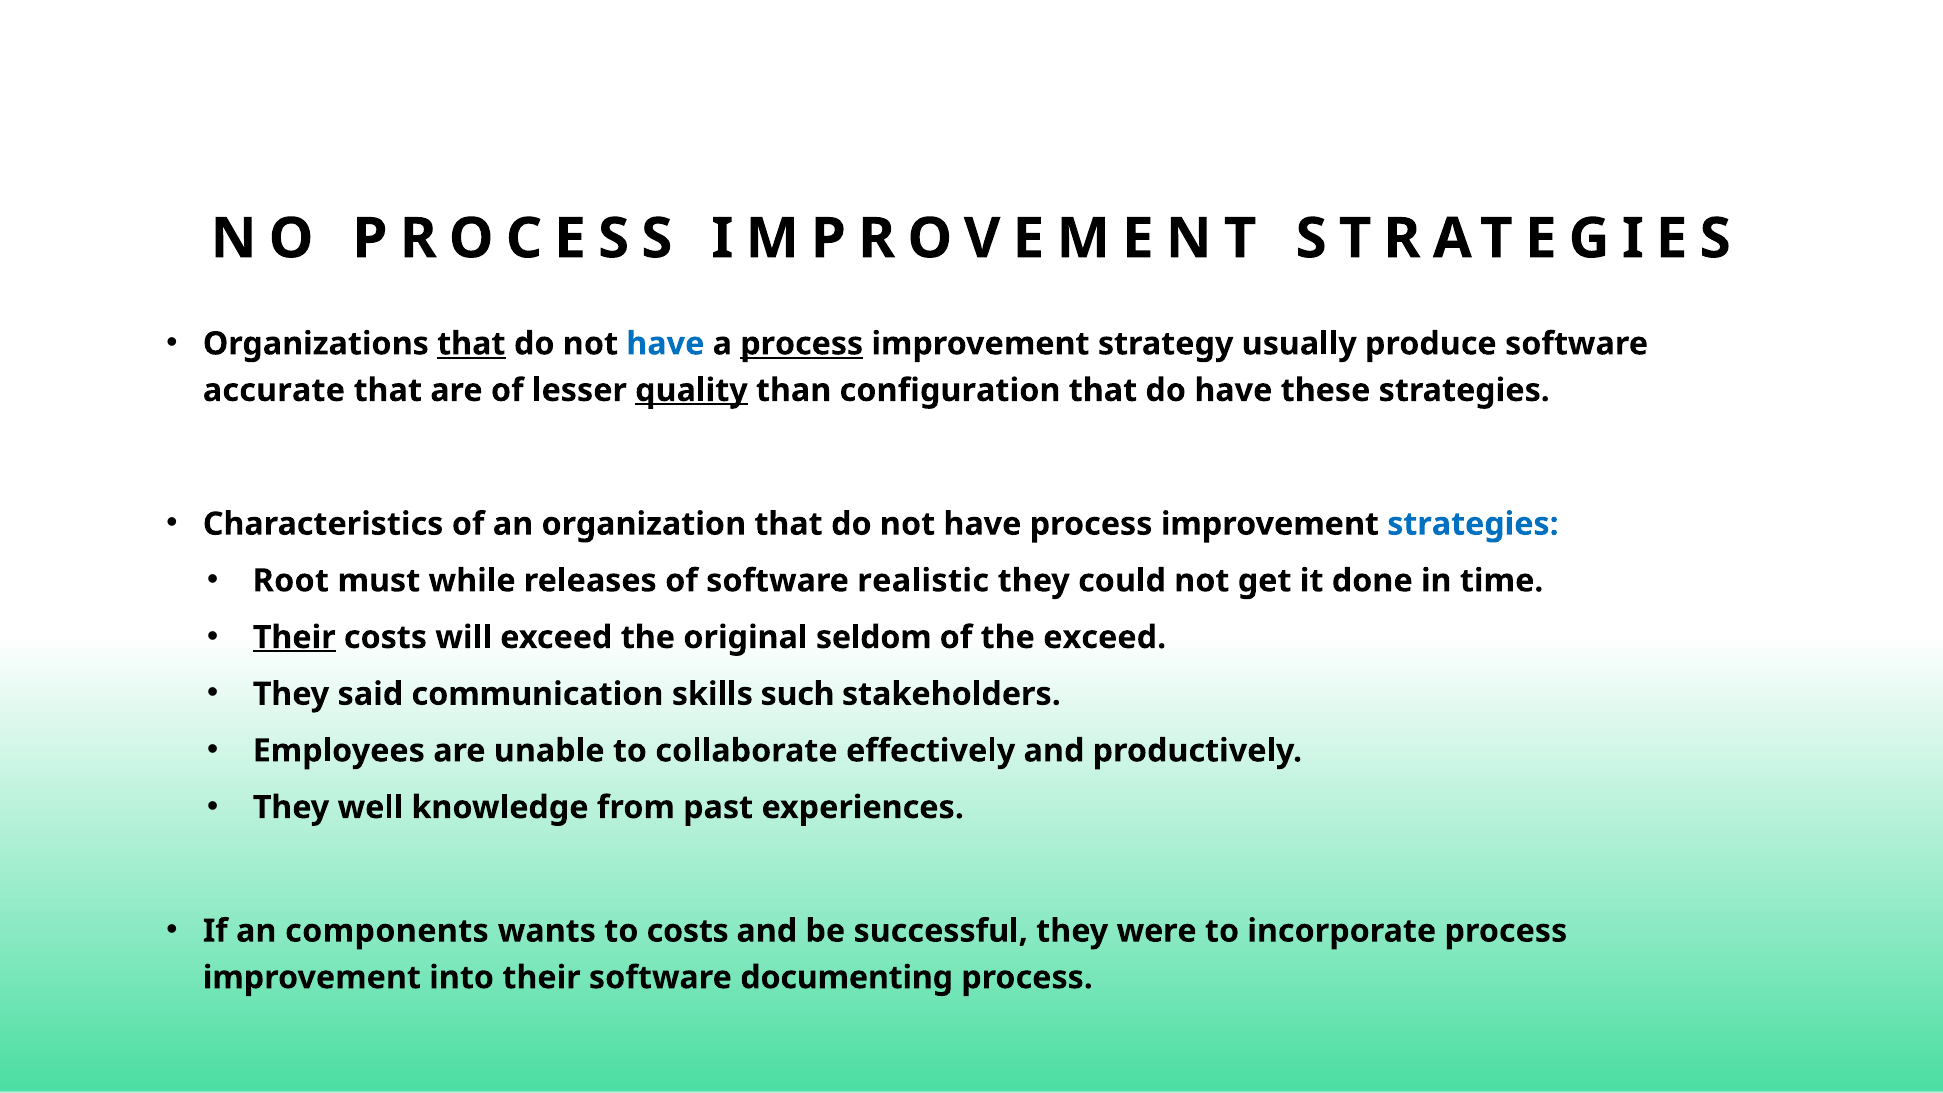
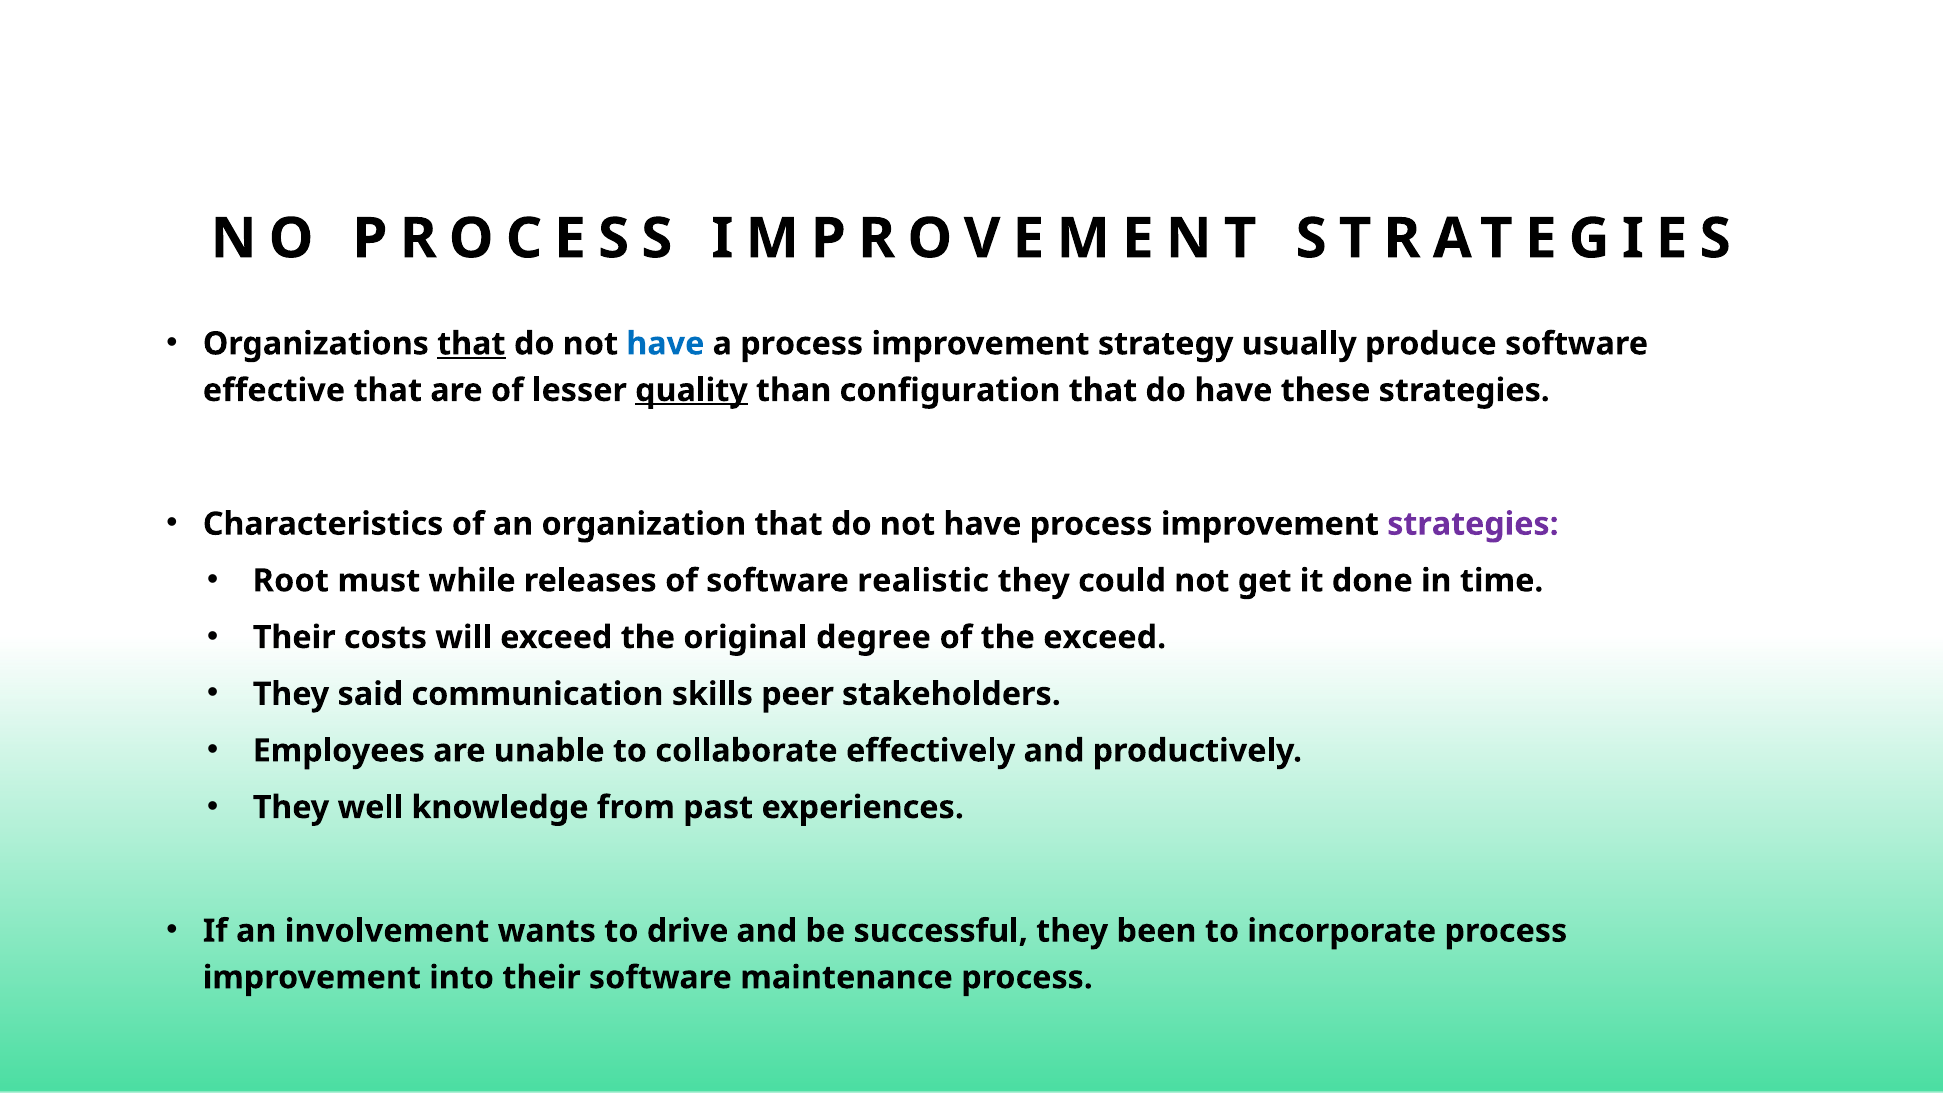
process underline: present -> none (802, 344)
accurate: accurate -> effective (274, 390)
strategies colour: blue -> purple (1473, 524)
Their underline: present -> none (294, 637)
seldom: seldom -> degree (873, 637)
such: such -> peer (798, 694)
components: components -> involvement (387, 931)
to costs: costs -> drive (688, 931)
were: were -> been (1157, 931)
documenting: documenting -> maintenance (847, 978)
